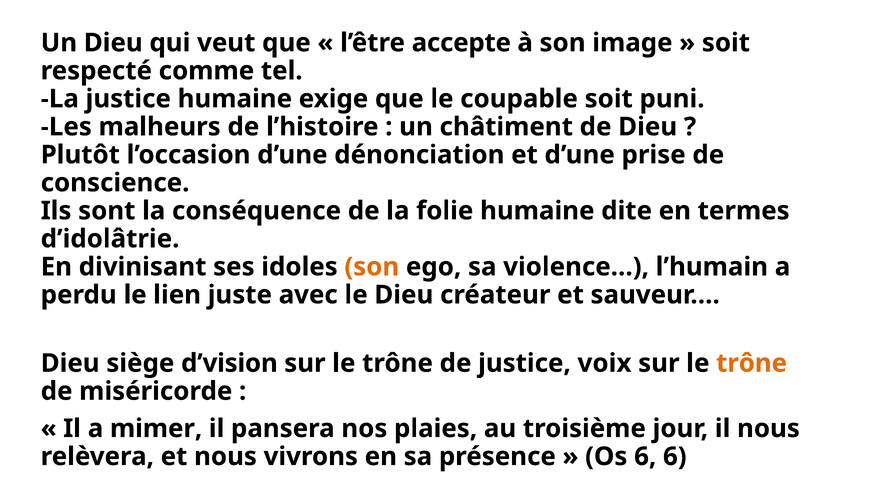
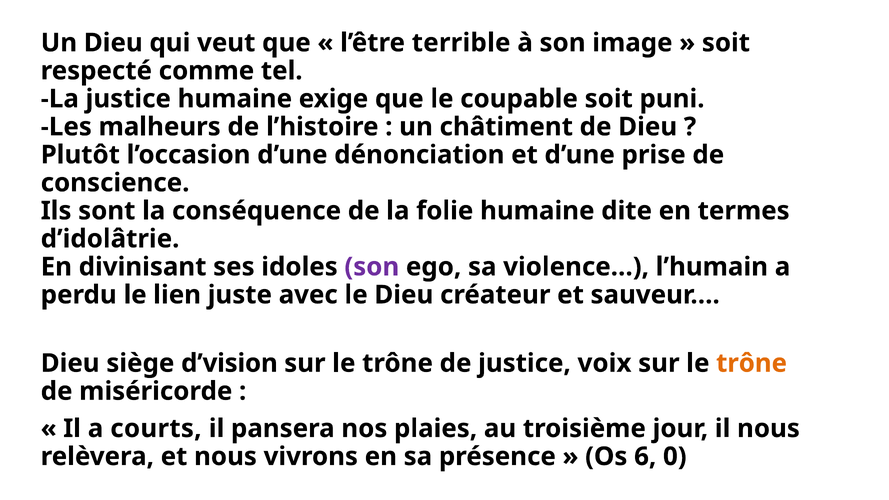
accepte: accepte -> terrible (461, 43)
son colour: orange -> purple (372, 267)
mimer: mimer -> courts (156, 429)
6 6: 6 -> 0 (675, 457)
